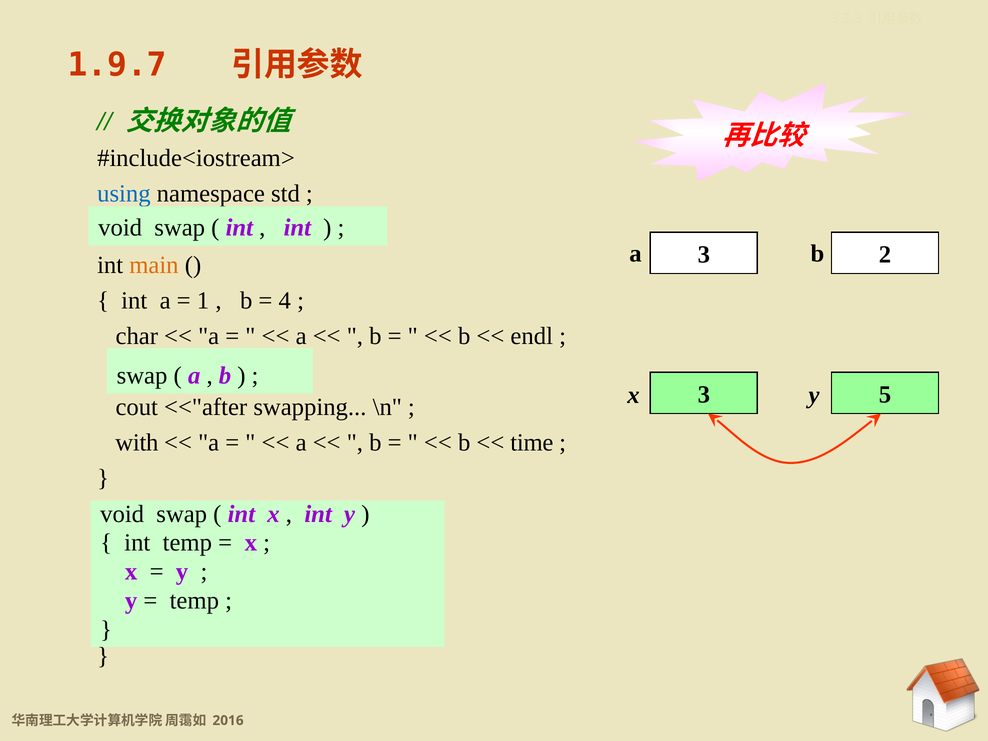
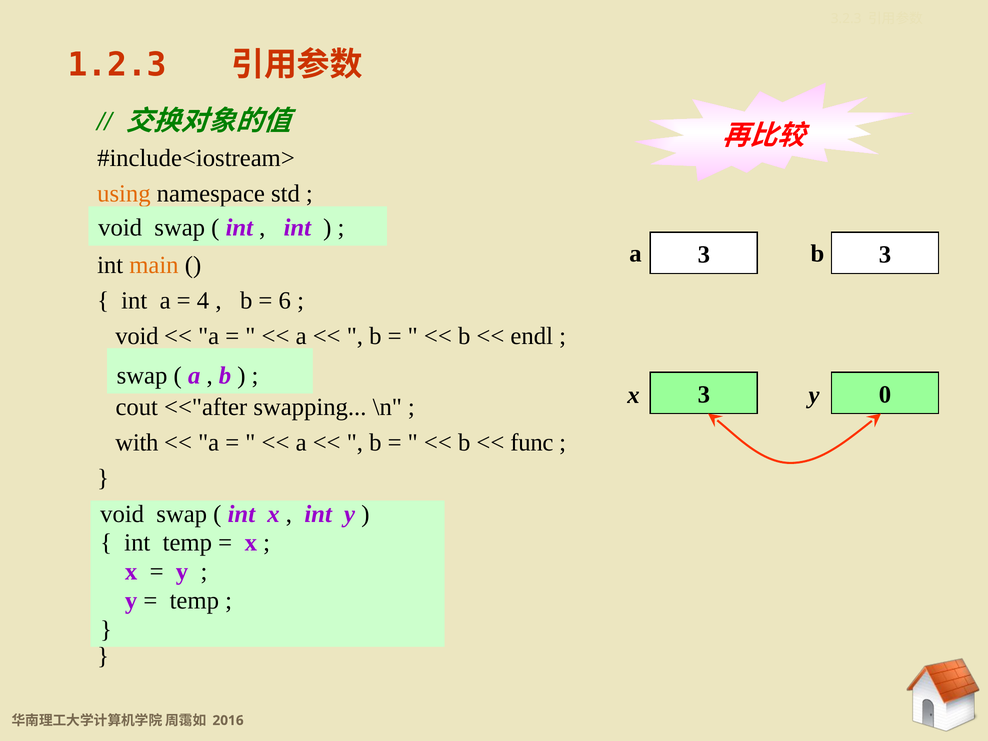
1.9.7: 1.9.7 -> 1.2.3 (117, 65)
using colour: blue -> orange (124, 194)
a 2: 2 -> 3 (885, 255)
1: 1 -> 4 (203, 300)
4: 4 -> 6 (285, 300)
char: char -> void (137, 336)
5: 5 -> 0 (885, 395)
time: time -> func (532, 443)
